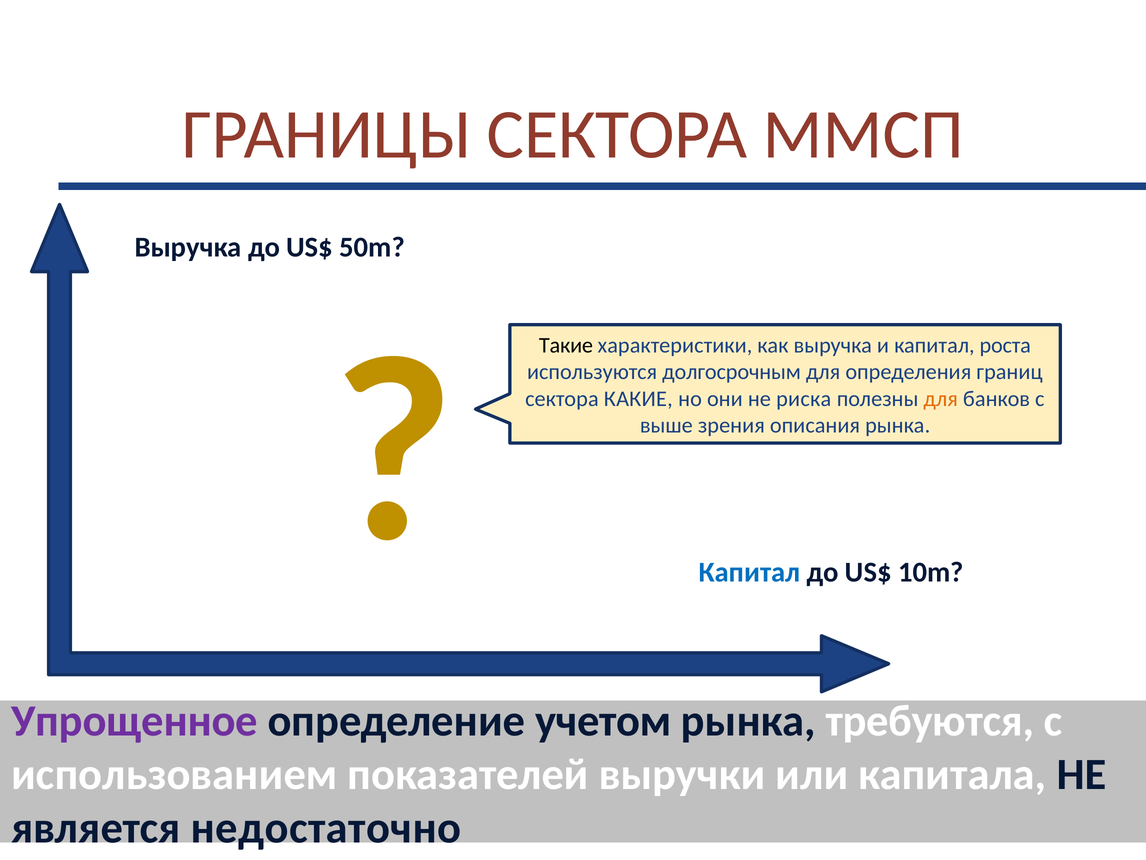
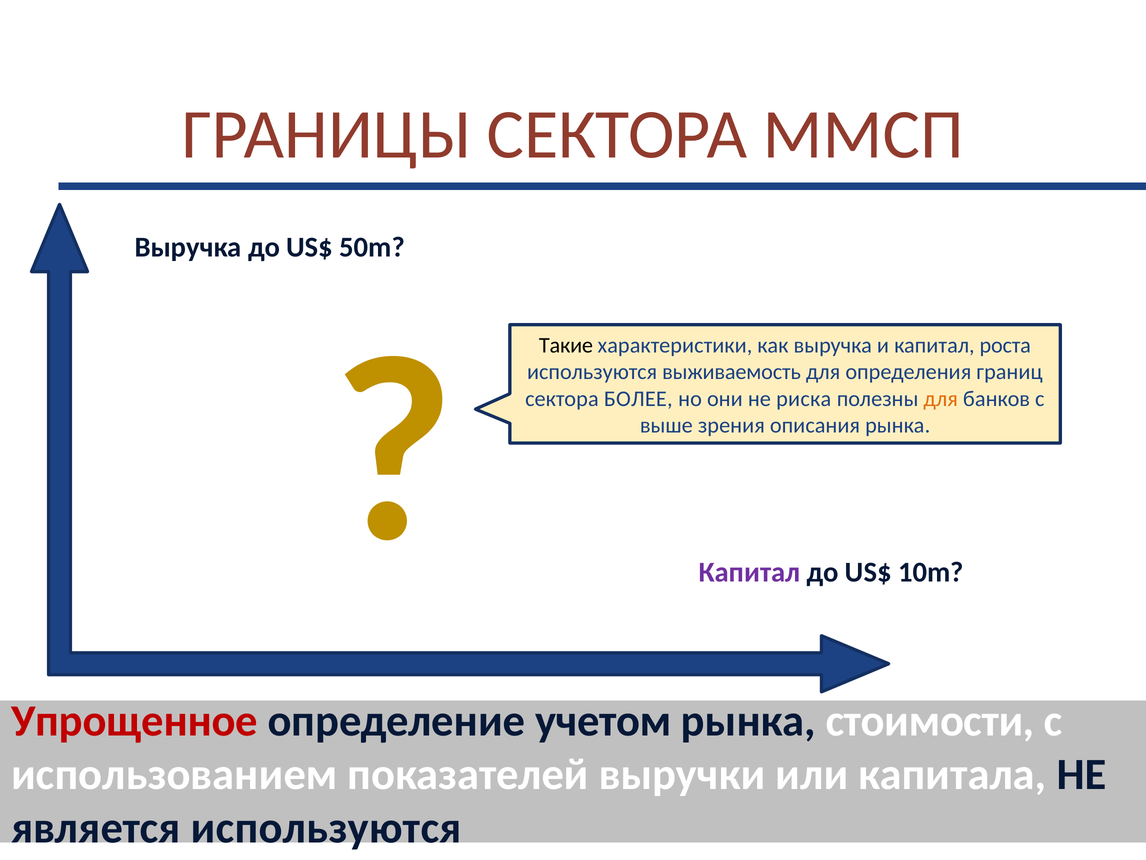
долгосрочным: долгосрочным -> выживаемость (732, 372)
КАКИЕ: КАКИЕ -> БОЛЕЕ (638, 399)
Капитал colour: blue -> purple (749, 572)
Упрощенное colour: purple -> red (135, 721)
требуются: требуются -> стоимости (930, 721)
является недостаточно: недостаточно -> используются (326, 828)
